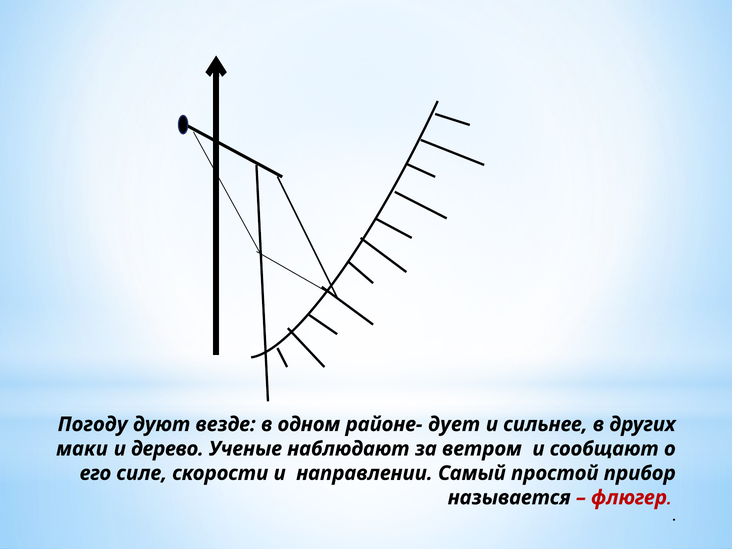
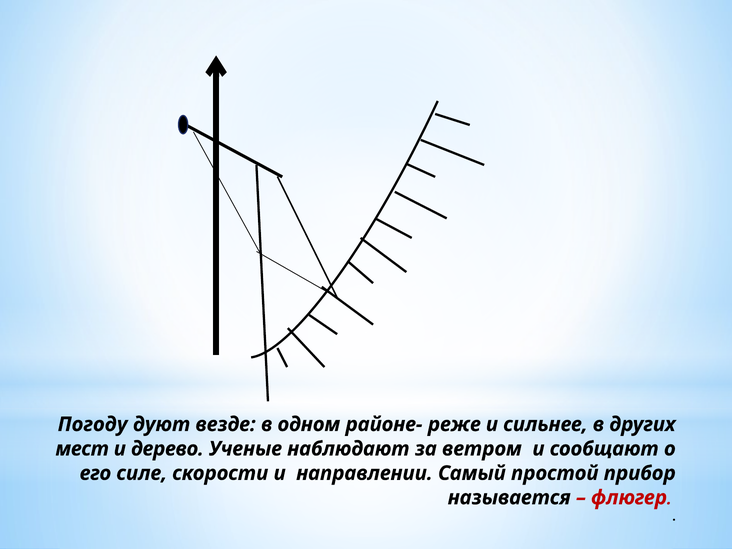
дует: дует -> реже (454, 424)
маки: маки -> мест (82, 449)
